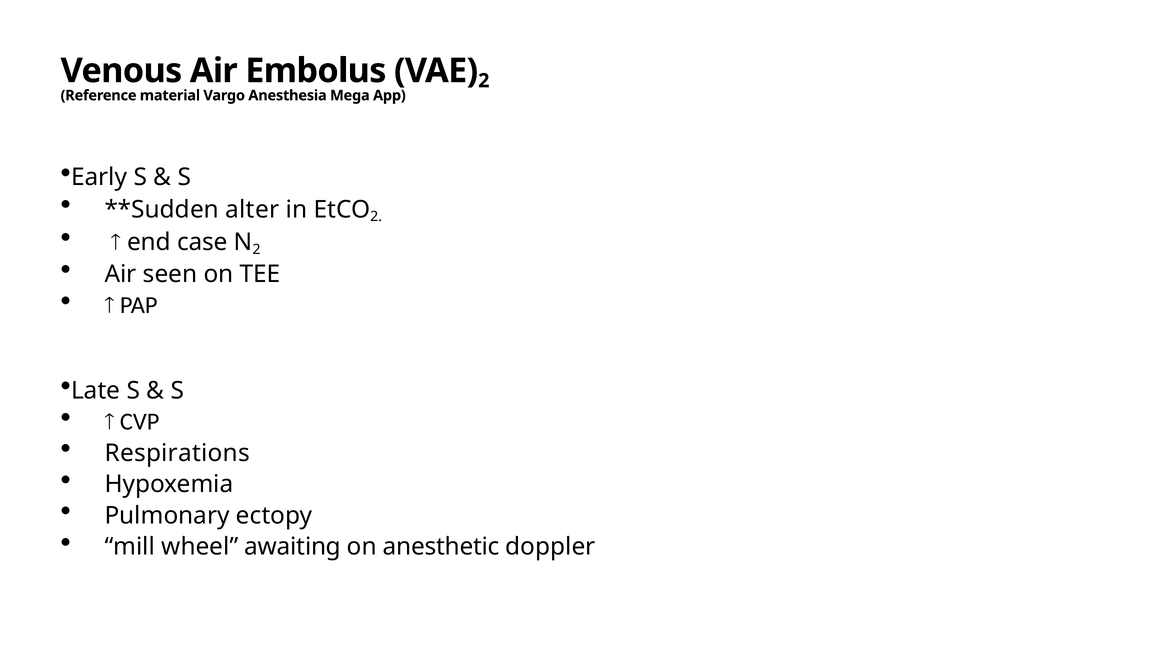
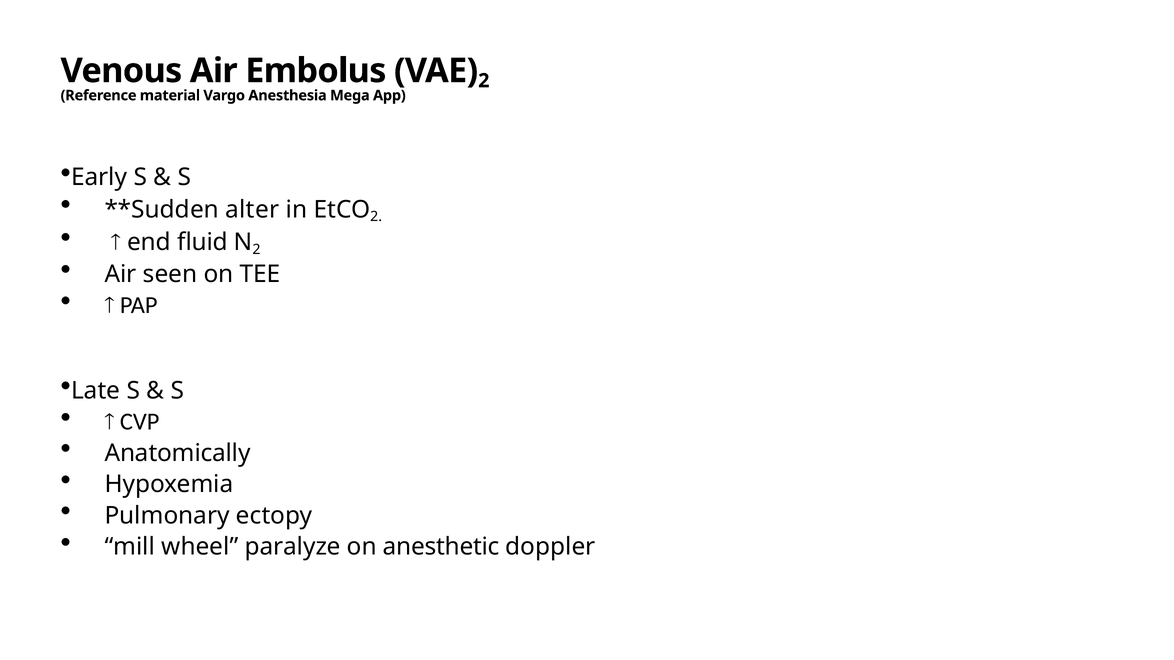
case: case -> fluid (203, 243)
Respirations: Respirations -> Anatomically (178, 453)
awaiting: awaiting -> paralyze (293, 547)
